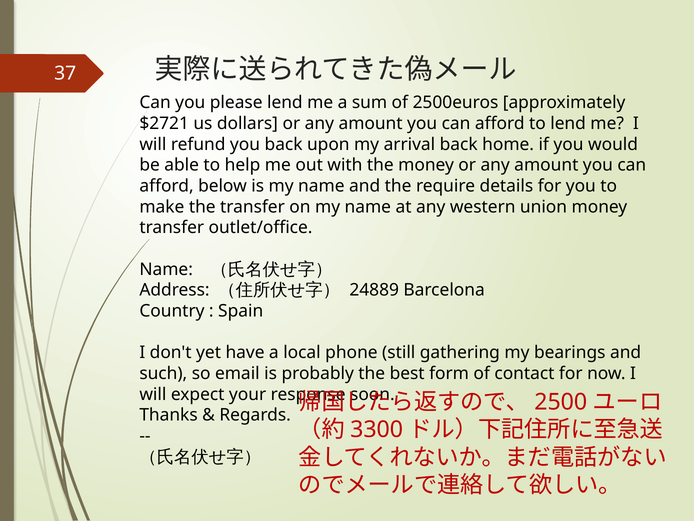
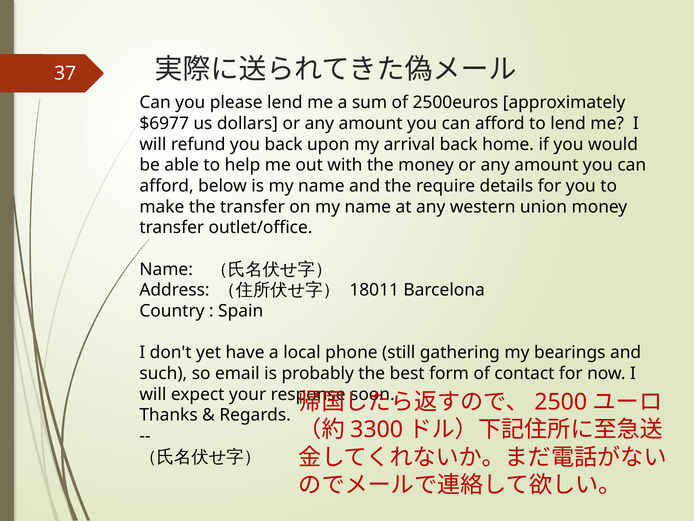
$2721: $2721 -> $6977 (164, 123)
24889: 24889 -> 18011 (374, 290)
